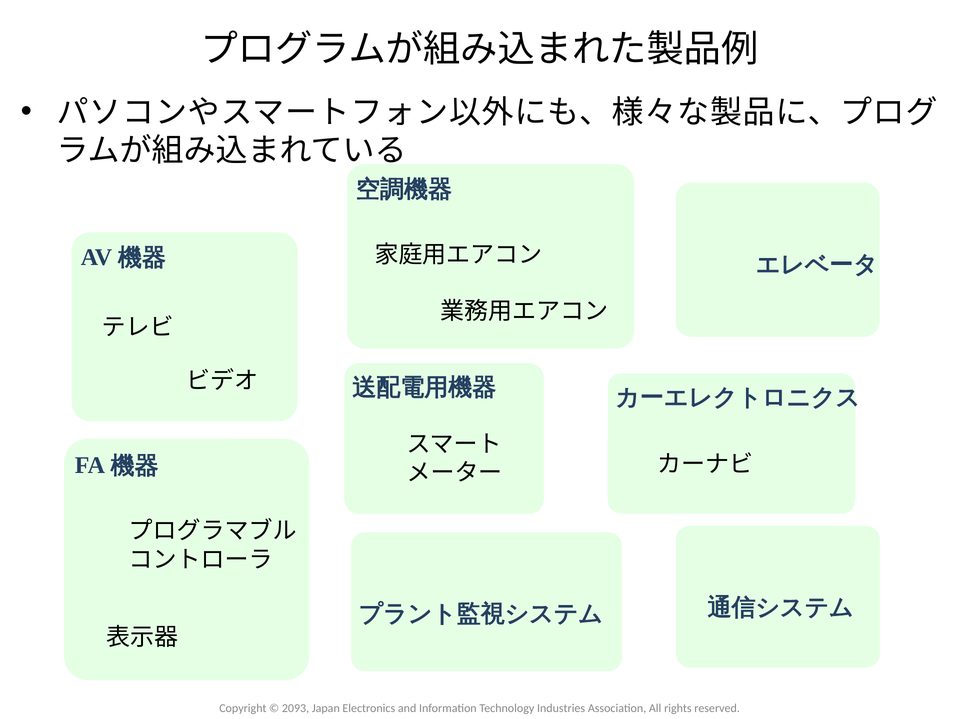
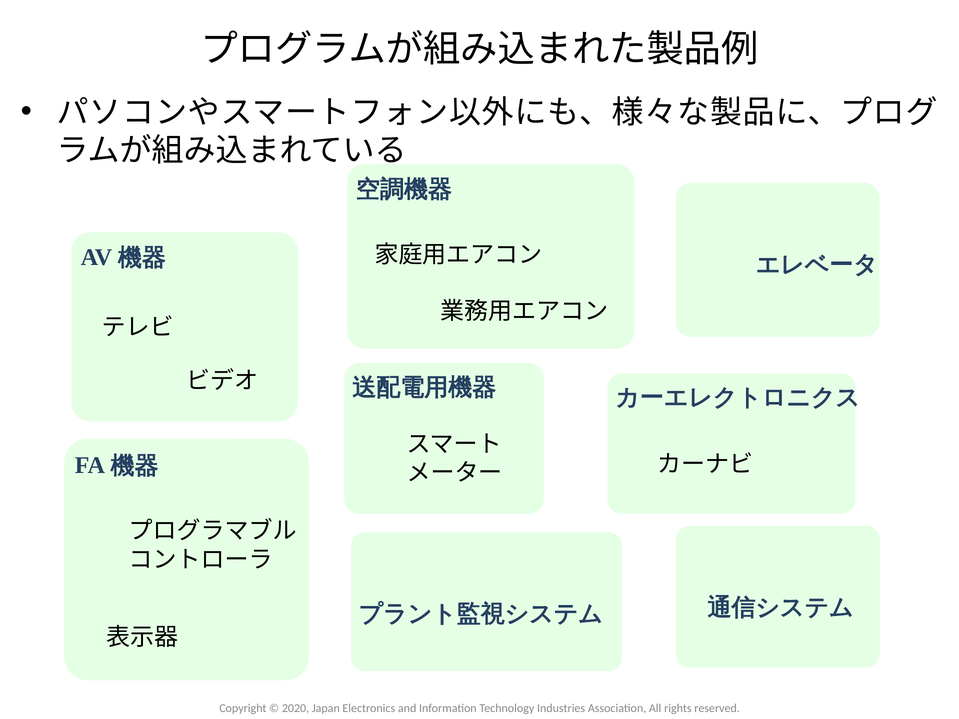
2093: 2093 -> 2020 (296, 709)
